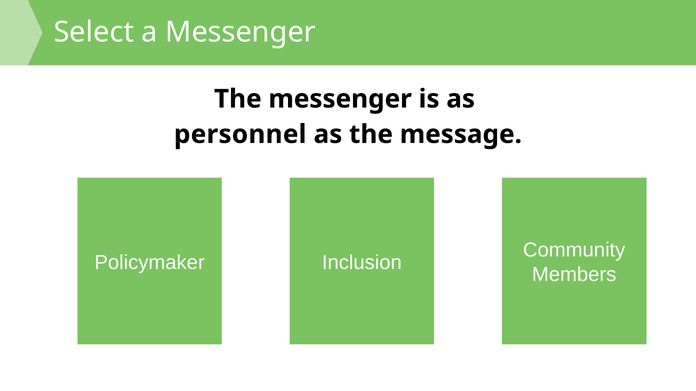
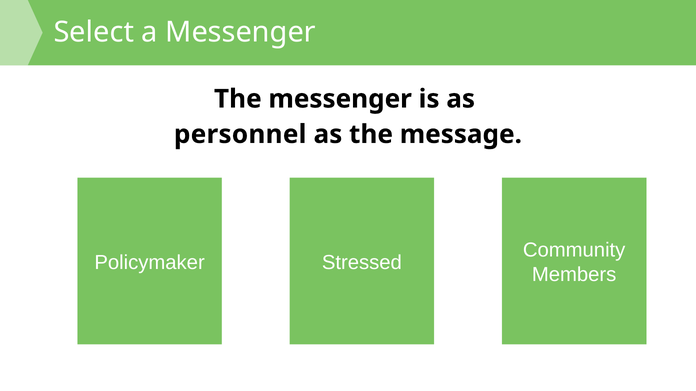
Inclusion: Inclusion -> Stressed (362, 263)
